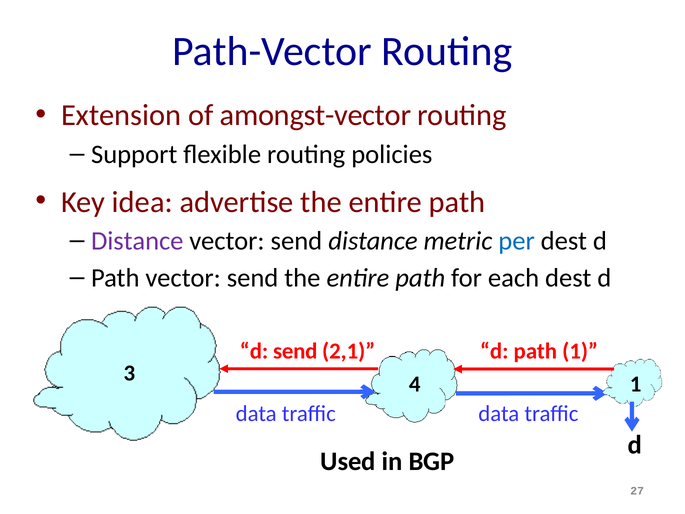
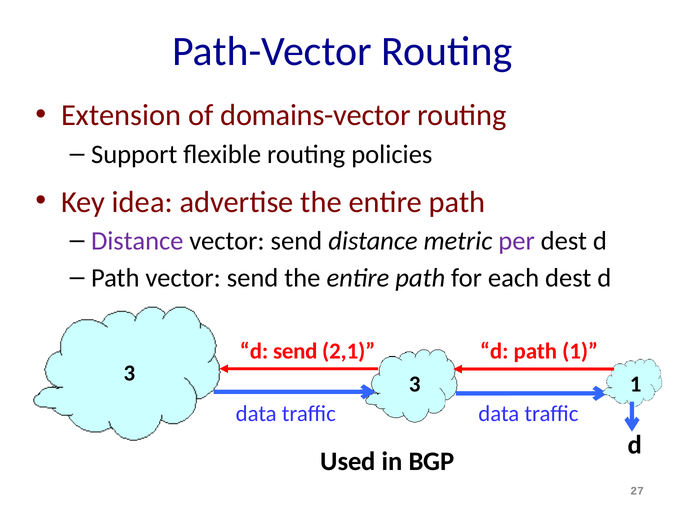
amongst-vector: amongst-vector -> domains-vector (316, 115)
per colour: blue -> purple (517, 241)
3 4: 4 -> 3 (415, 384)
